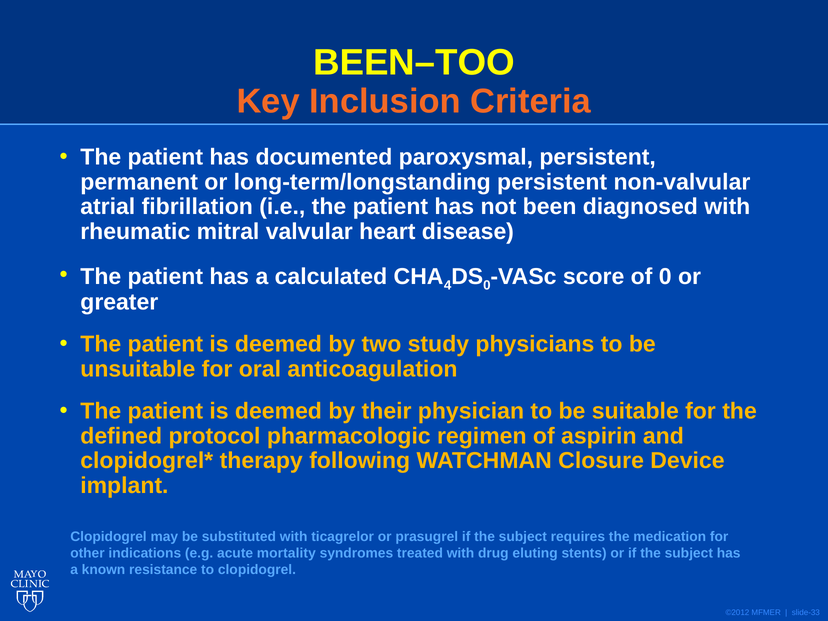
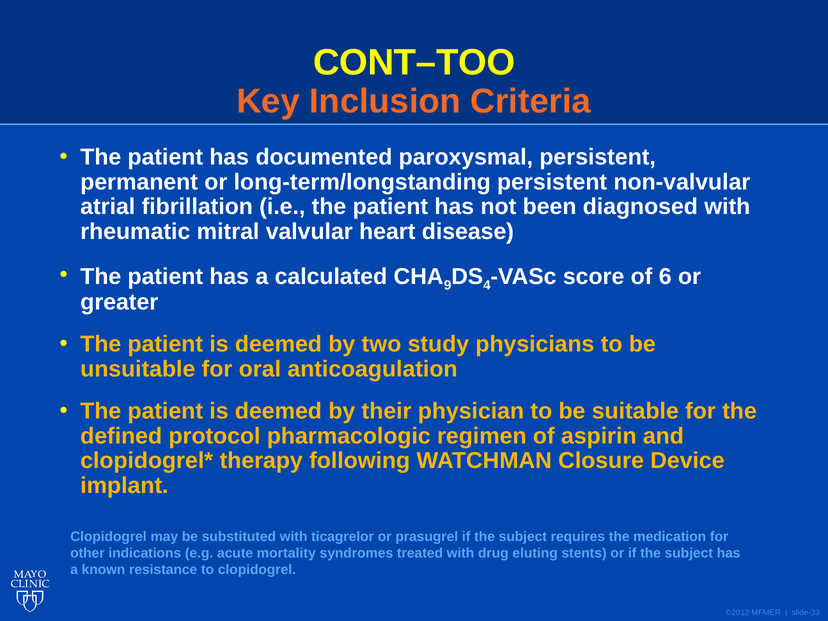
BEEN–TOO: BEEN–TOO -> CONT–TOO (414, 63)
4: 4 -> 9 (448, 285)
0: 0 -> 4 (487, 285)
of 0: 0 -> 6 (665, 276)
